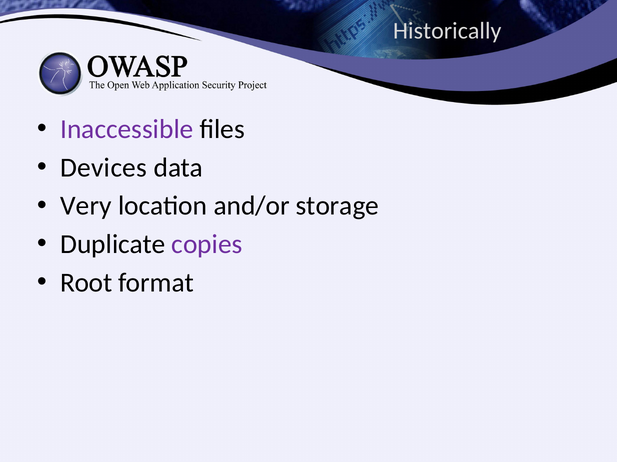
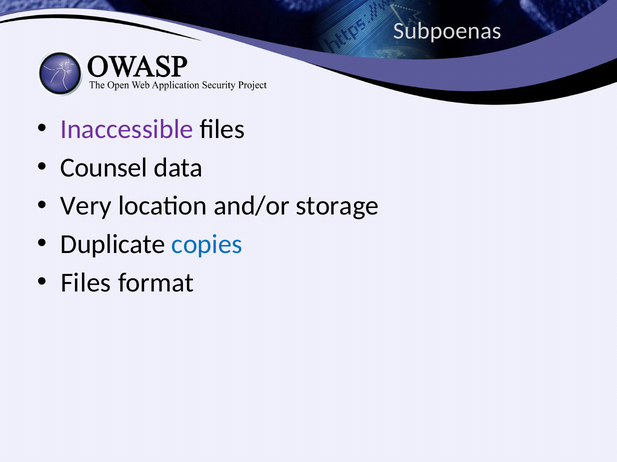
Historically: Historically -> Subpoenas (447, 31)
Devices: Devices -> Counsel (104, 168)
copies colour: purple -> blue (207, 245)
Root: Root -> Files (86, 283)
